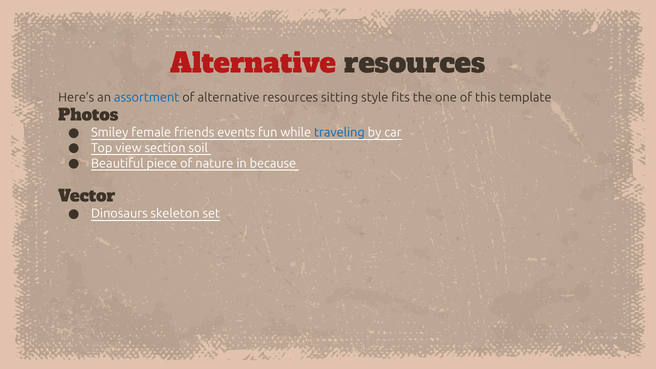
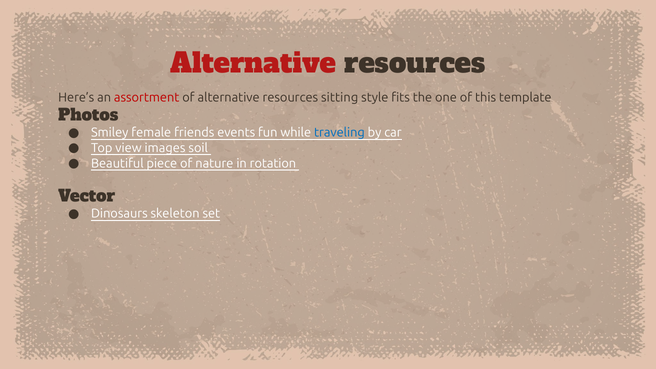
assortment colour: blue -> red (147, 98)
section: section -> images (165, 148)
because: because -> rotation (273, 163)
